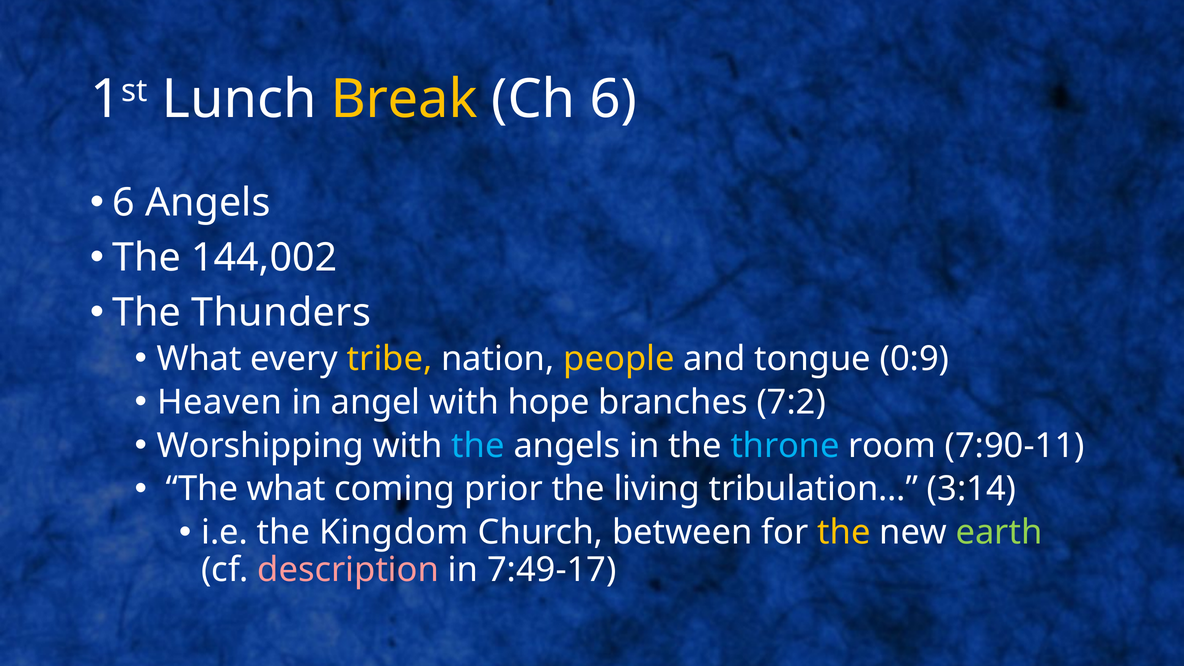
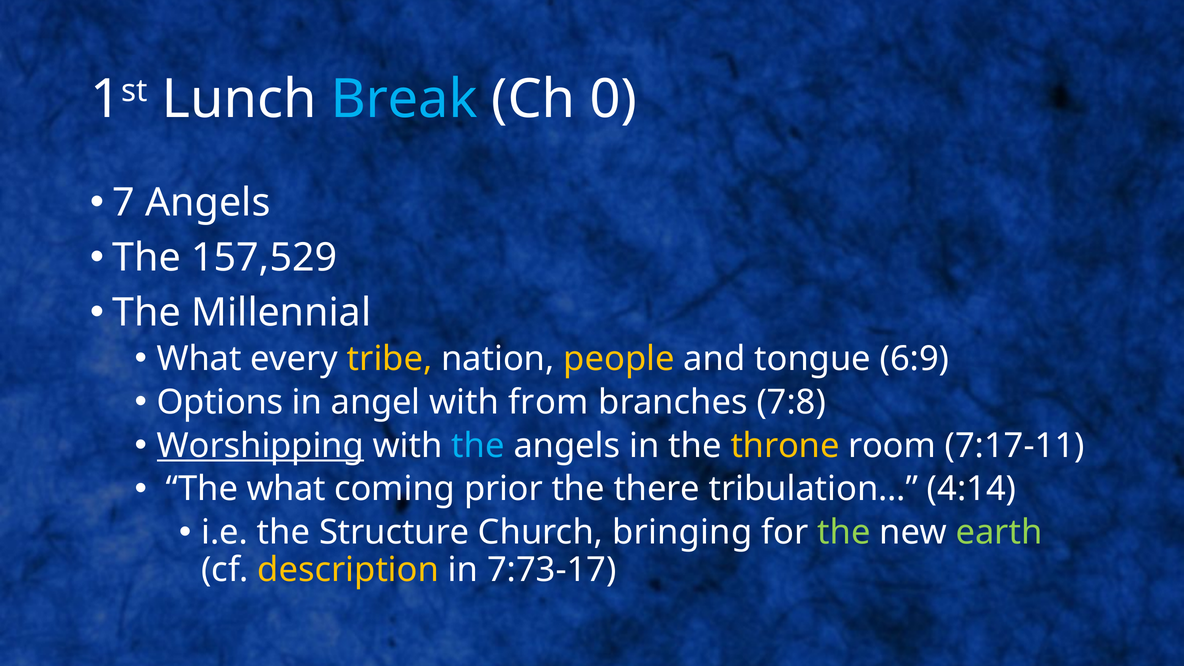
Break colour: yellow -> light blue (404, 99)
Ch 6: 6 -> 0 (613, 99)
6: 6 -> 7 (124, 203)
144,002: 144,002 -> 157,529 (264, 258)
Thunders: Thunders -> Millennial (281, 313)
0:9: 0:9 -> 6:9 (915, 359)
Heaven: Heaven -> Options (220, 402)
hope: hope -> from (548, 402)
7:2: 7:2 -> 7:8 (791, 402)
Worshipping underline: none -> present (260, 446)
throne colour: light blue -> yellow (785, 446)
7:90-11: 7:90-11 -> 7:17-11 (1015, 446)
living: living -> there (657, 489)
3:14: 3:14 -> 4:14 (972, 489)
Kingdom: Kingdom -> Structure (394, 532)
between: between -> bringing (682, 532)
the colour: yellow -> light green (844, 532)
description colour: pink -> yellow (348, 570)
7:49-17: 7:49-17 -> 7:73-17 (552, 570)
